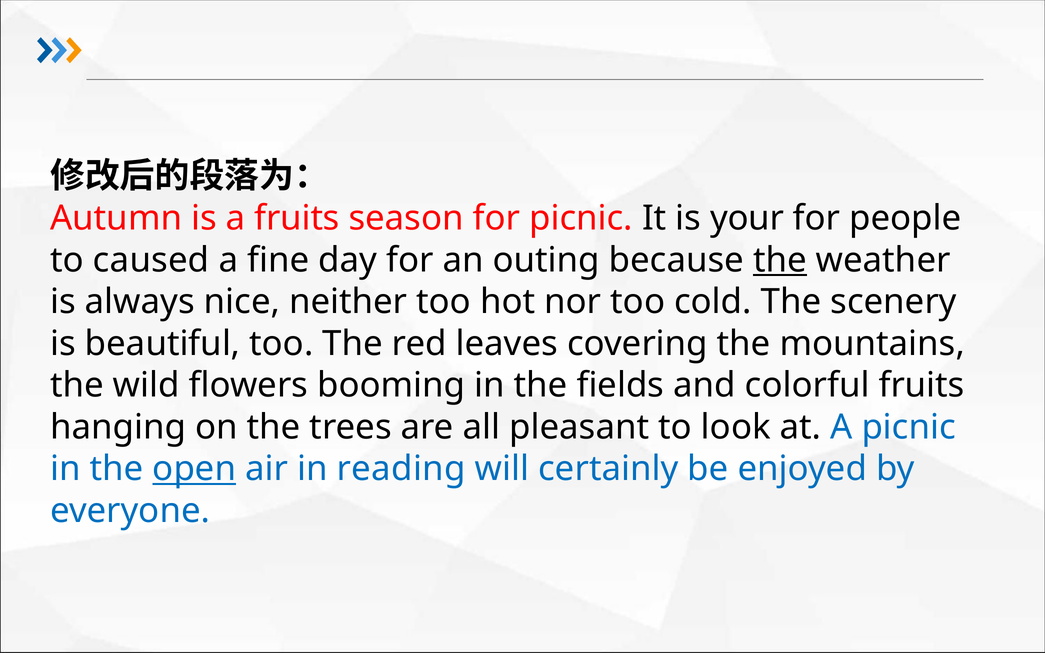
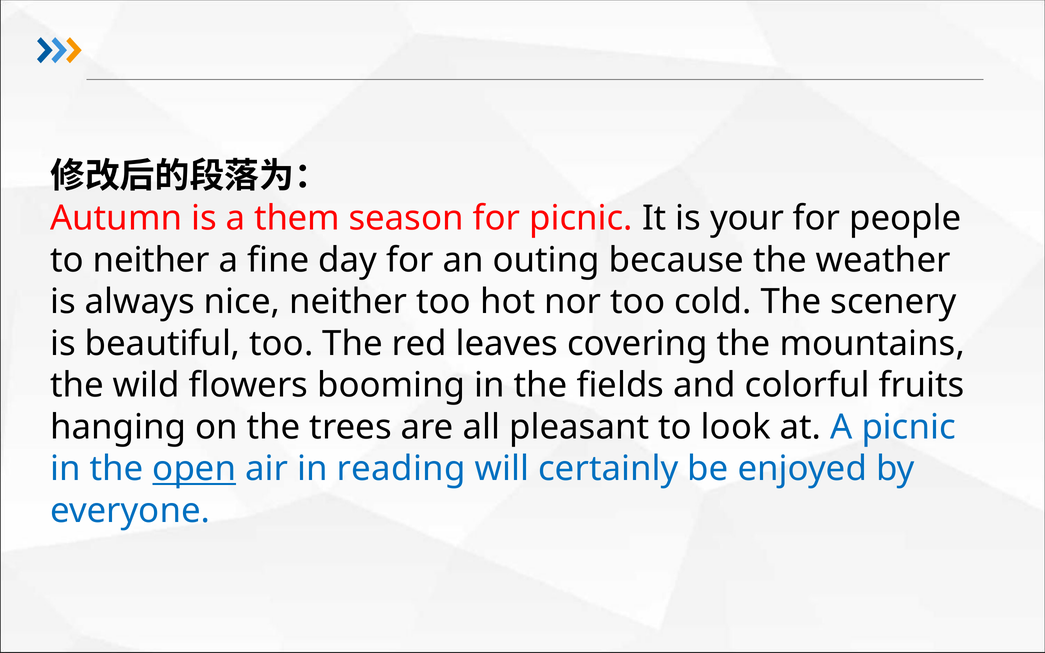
a fruits: fruits -> them (297, 218)
to caused: caused -> neither (151, 260)
the underline: present -> none (780, 260)
